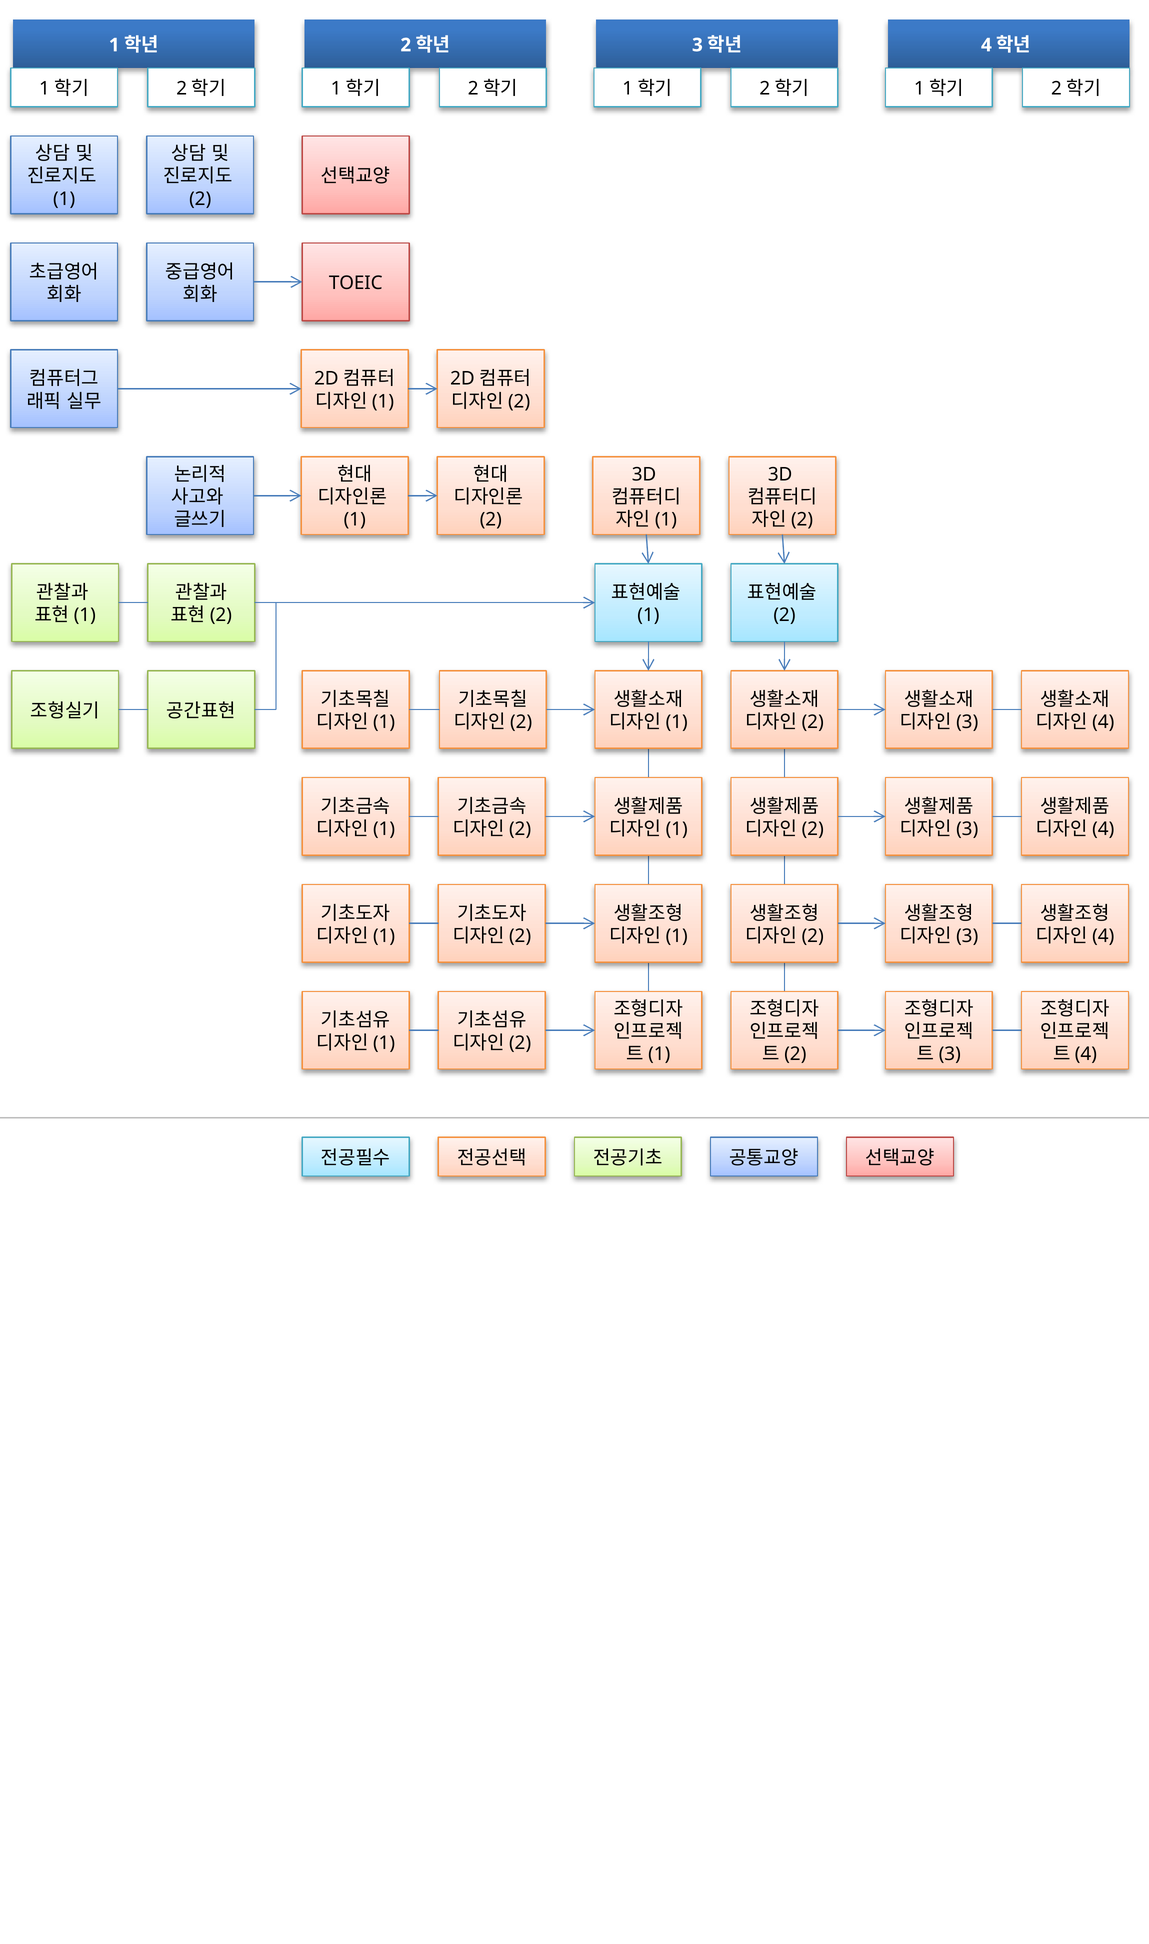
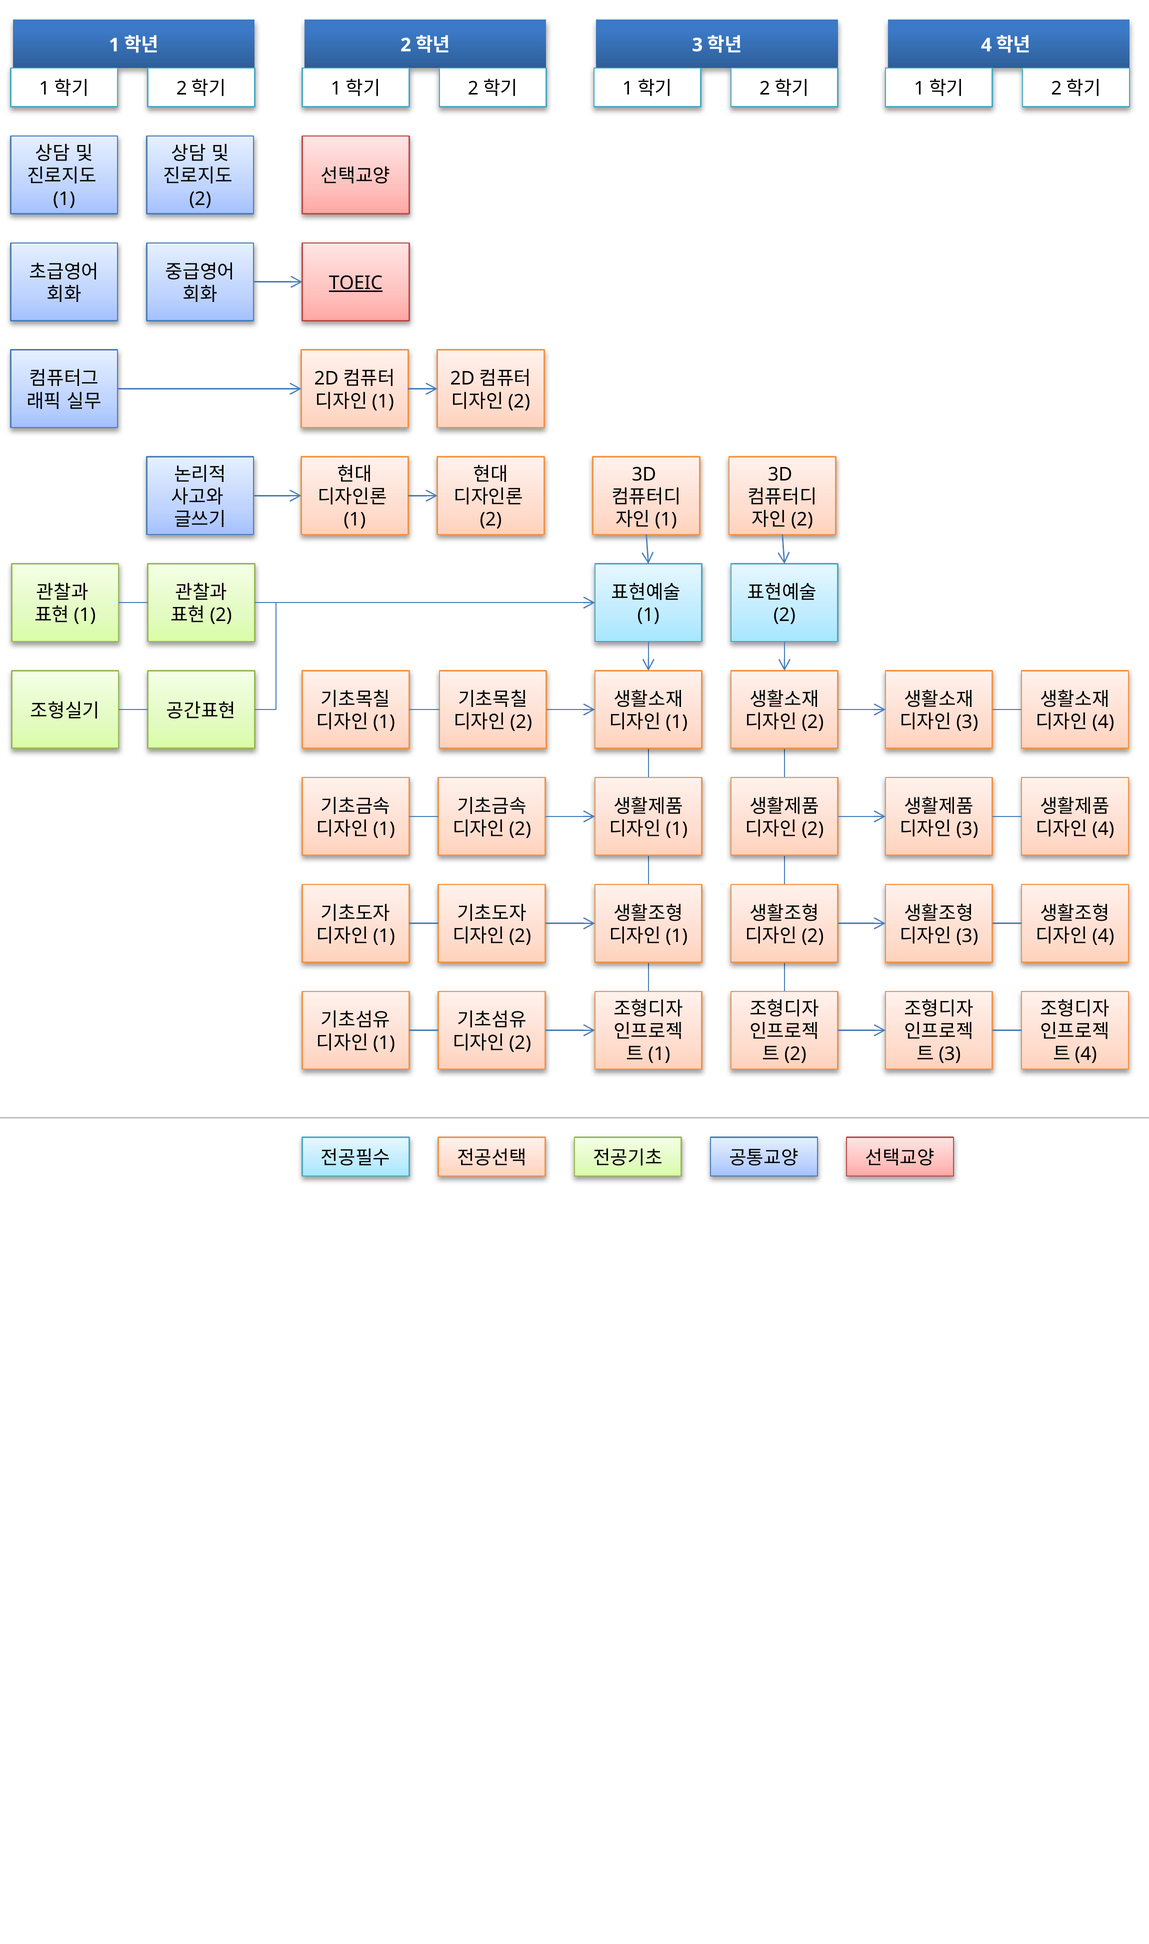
TOEIC underline: none -> present (356, 283)
